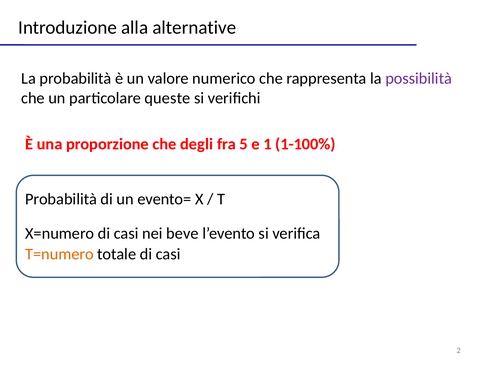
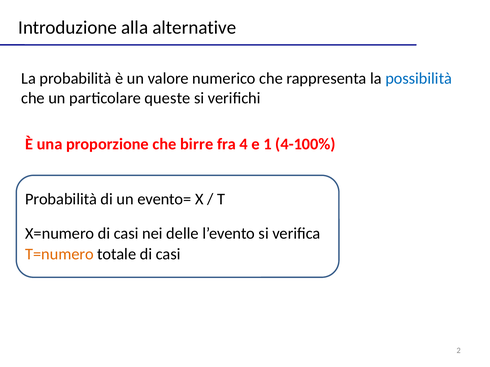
possibilità colour: purple -> blue (419, 79)
degli: degli -> birre (197, 144)
5: 5 -> 4 (244, 144)
1-100%: 1-100% -> 4-100% (305, 144)
beve: beve -> delle (183, 234)
